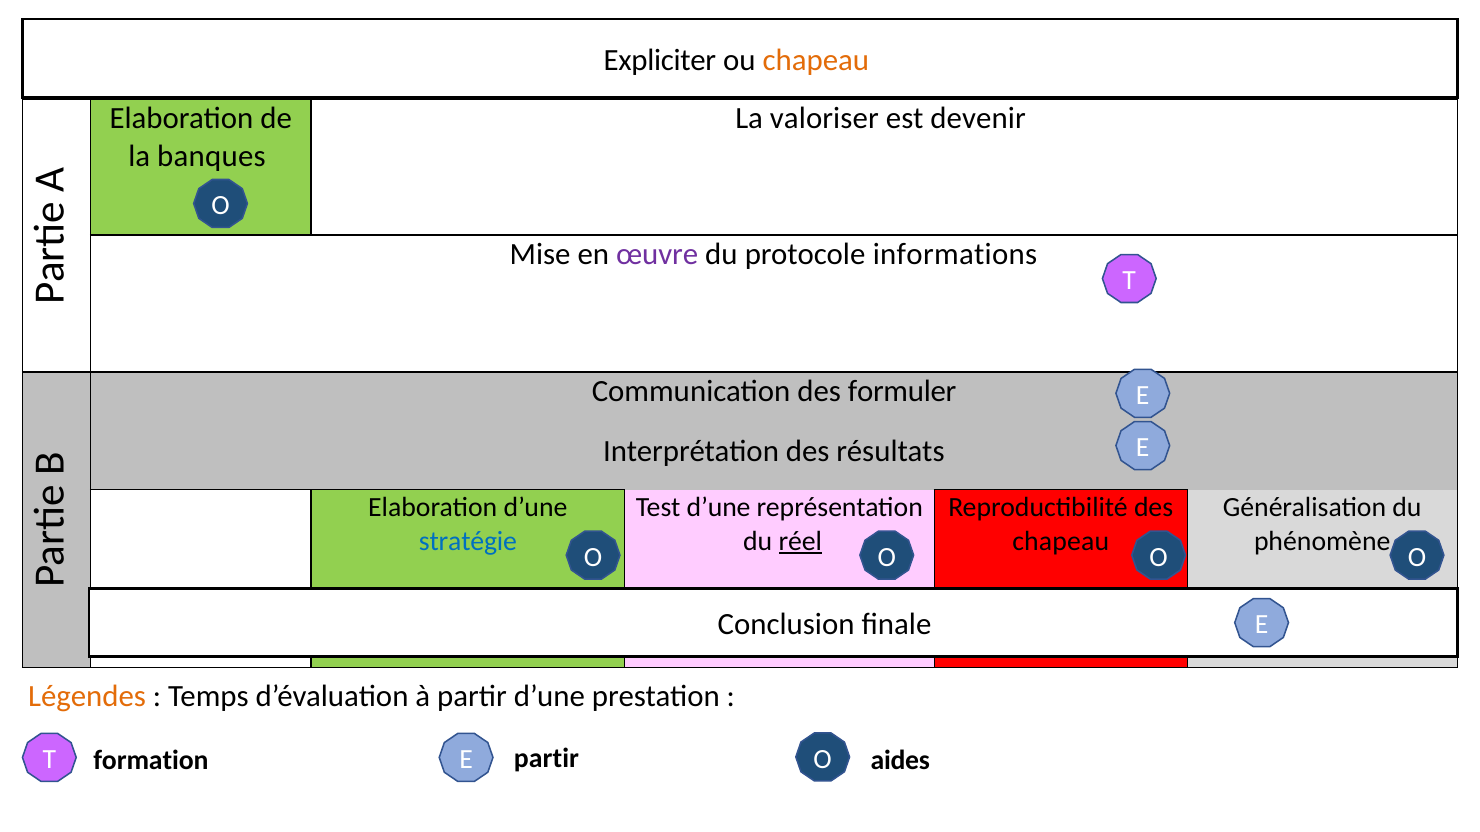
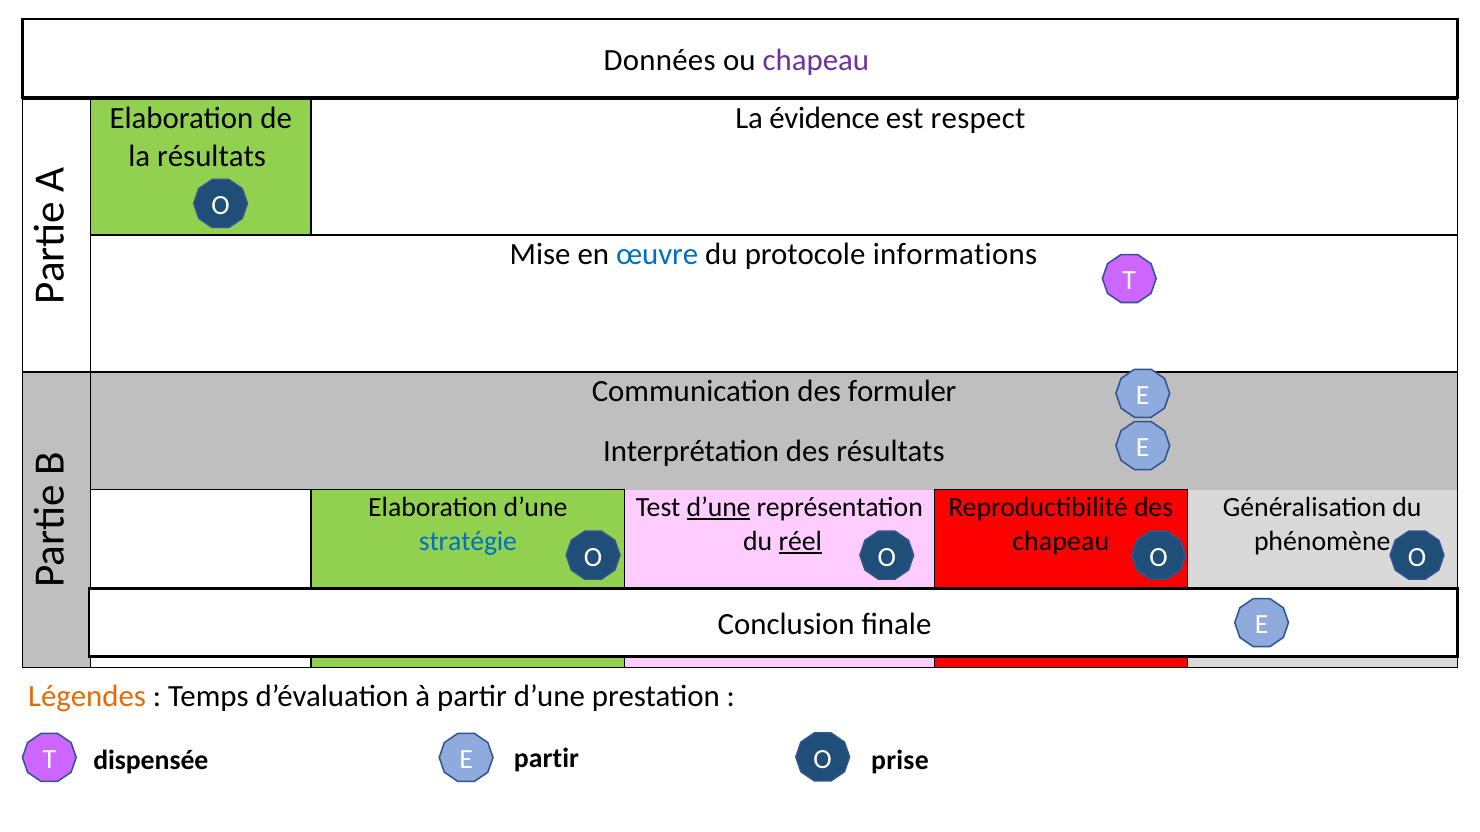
Expliciter: Expliciter -> Données (660, 60)
chapeau colour: orange -> purple (816, 60)
valoriser: valoriser -> évidence (825, 118)
devenir: devenir -> respect (978, 118)
la banques: banques -> résultats (212, 156)
œuvre colour: purple -> blue (657, 254)
d’une underline: none -> present (719, 507)
formation: formation -> dispensée (151, 761)
aides: aides -> prise (900, 761)
